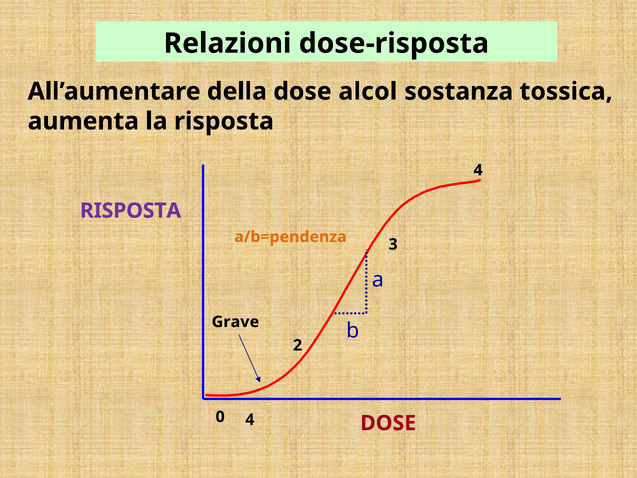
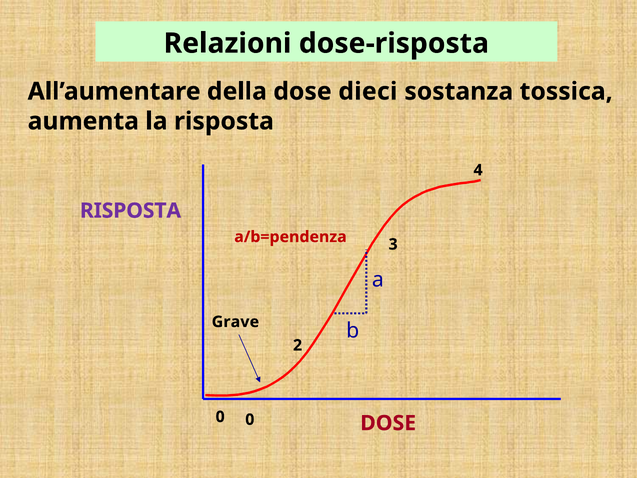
alcol: alcol -> dieci (368, 91)
a/b=pendenza colour: orange -> red (290, 237)
0 4: 4 -> 0 (250, 419)
